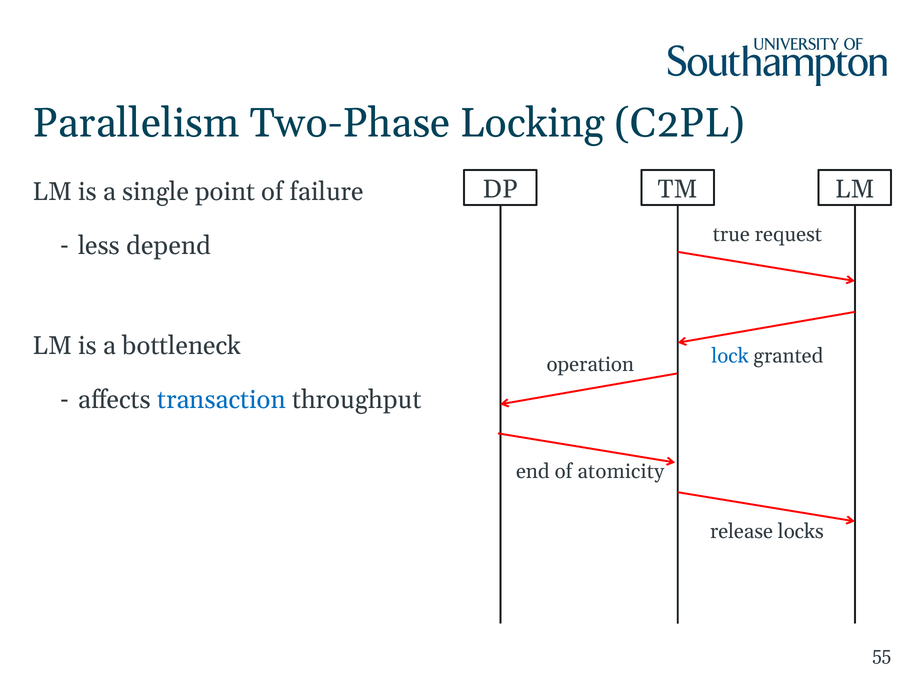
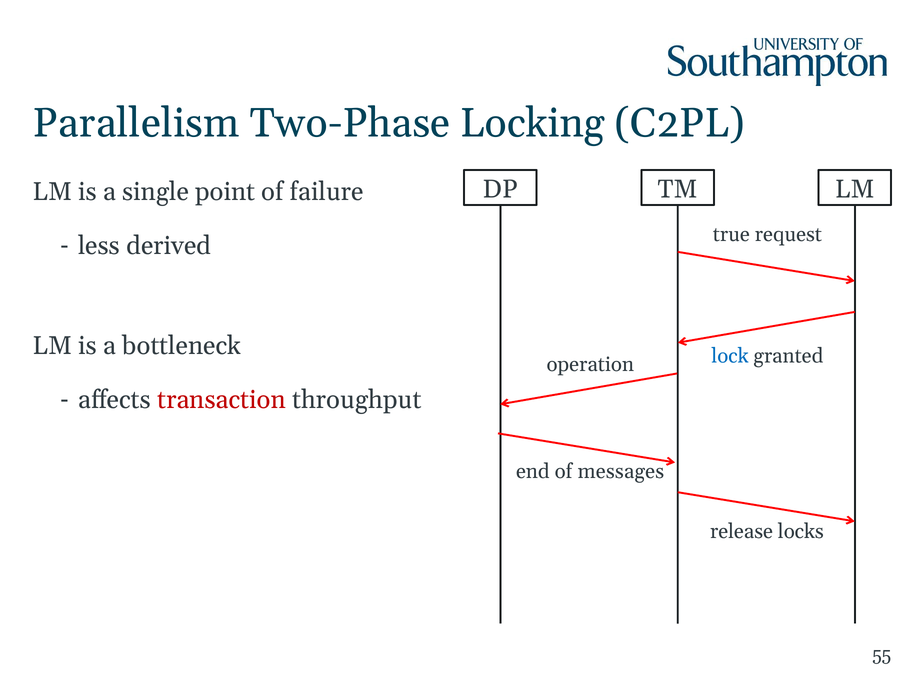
depend: depend -> derived (169, 246)
transaction colour: blue -> red (221, 400)
atomicity: atomicity -> messages (621, 471)
